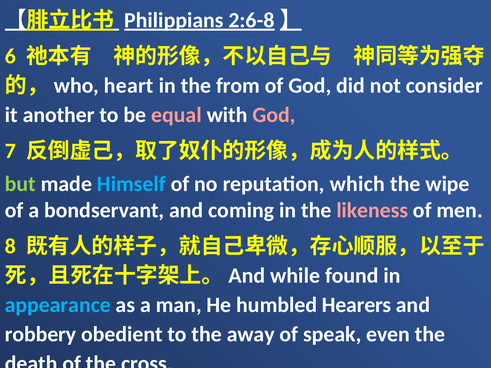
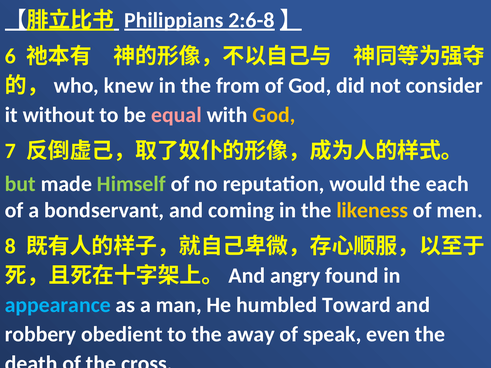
heart: heart -> knew (129, 86)
another: another -> without (59, 115)
God colour: pink -> yellow (274, 115)
Himself colour: light blue -> light green (131, 184)
which: which -> would (357, 184)
wipe: wipe -> each (447, 184)
likeness colour: pink -> yellow (372, 210)
while: while -> angry (295, 276)
Hearers: Hearers -> Toward (357, 305)
